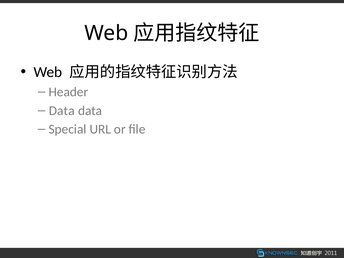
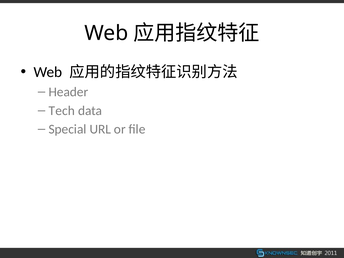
Data: Data -> Tech (62, 111)
